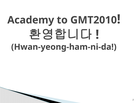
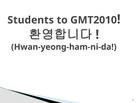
Academy: Academy -> Students (31, 20)
